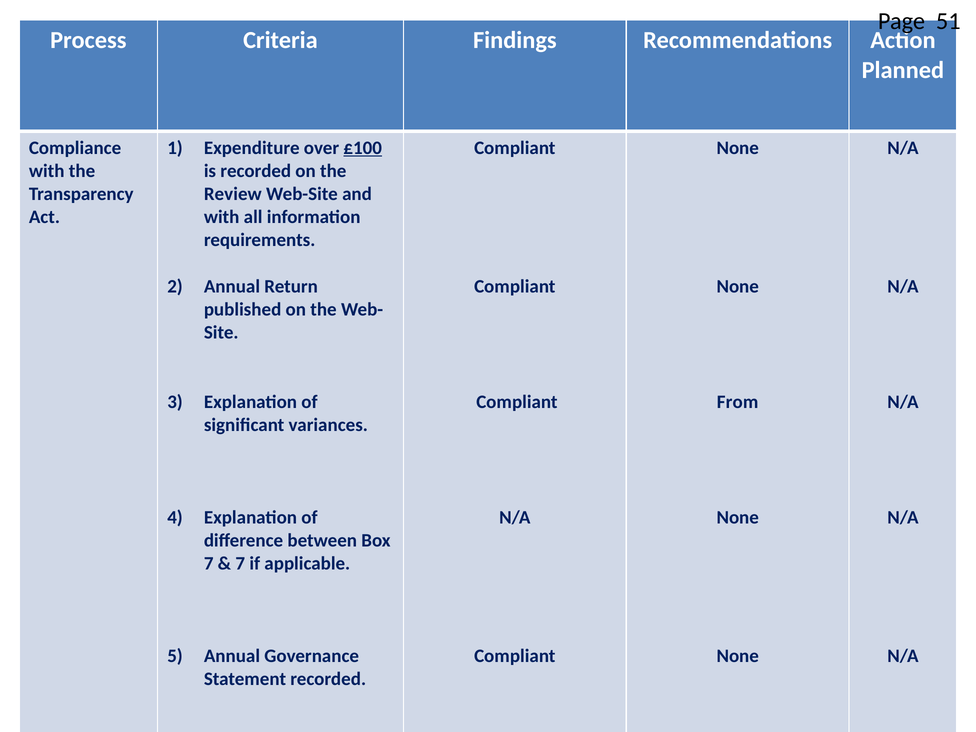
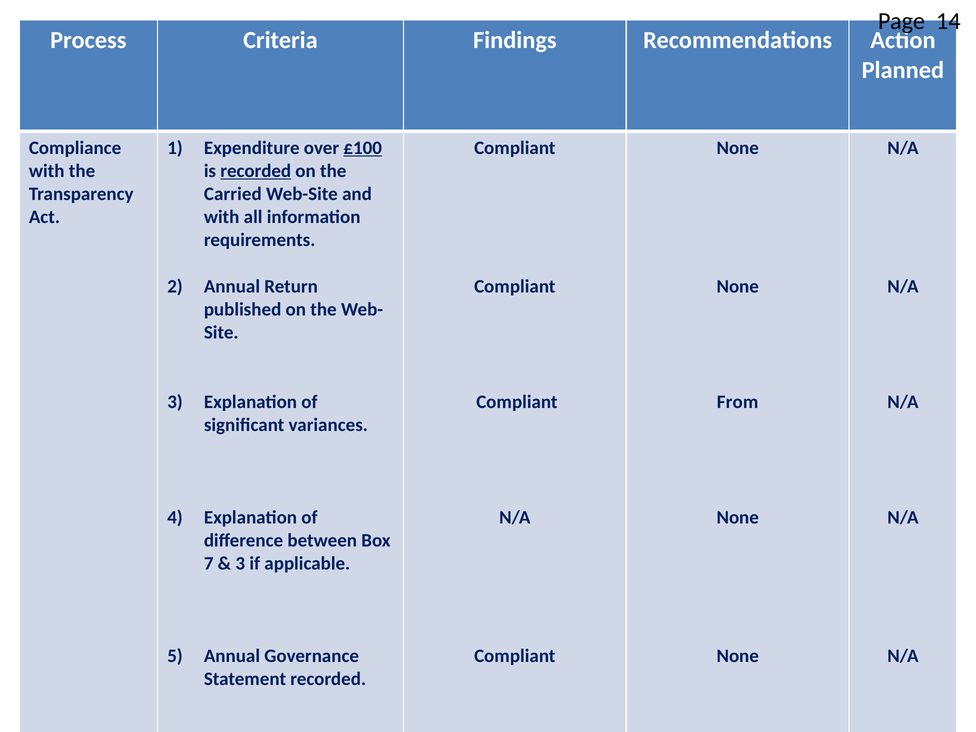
51: 51 -> 14 (948, 21)
recorded underline: none -> present (256, 171)
Review: Review -> Carried (233, 194)
7: 7 -> 3 (240, 563)
